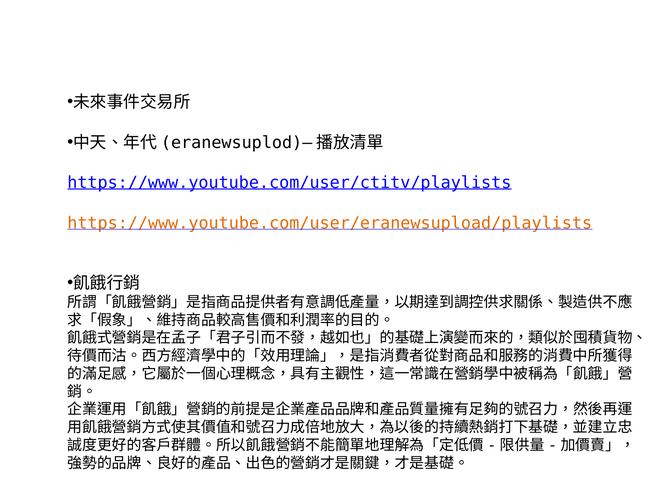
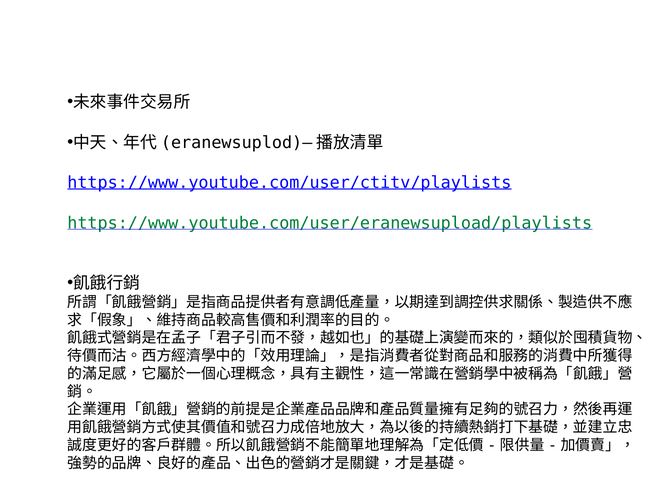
https://www.youtube.com/user/eranewsupload/playlists colour: orange -> green (330, 223)
